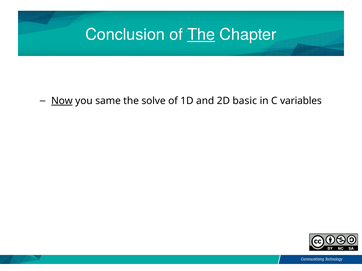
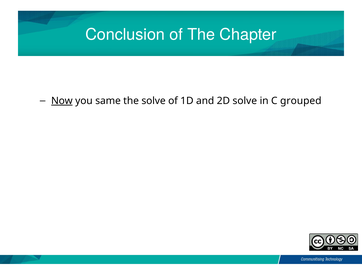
The underline: present -> none (201, 35)
2D basic: basic -> solve (245, 101)
variables: variables -> grouped (301, 101)
